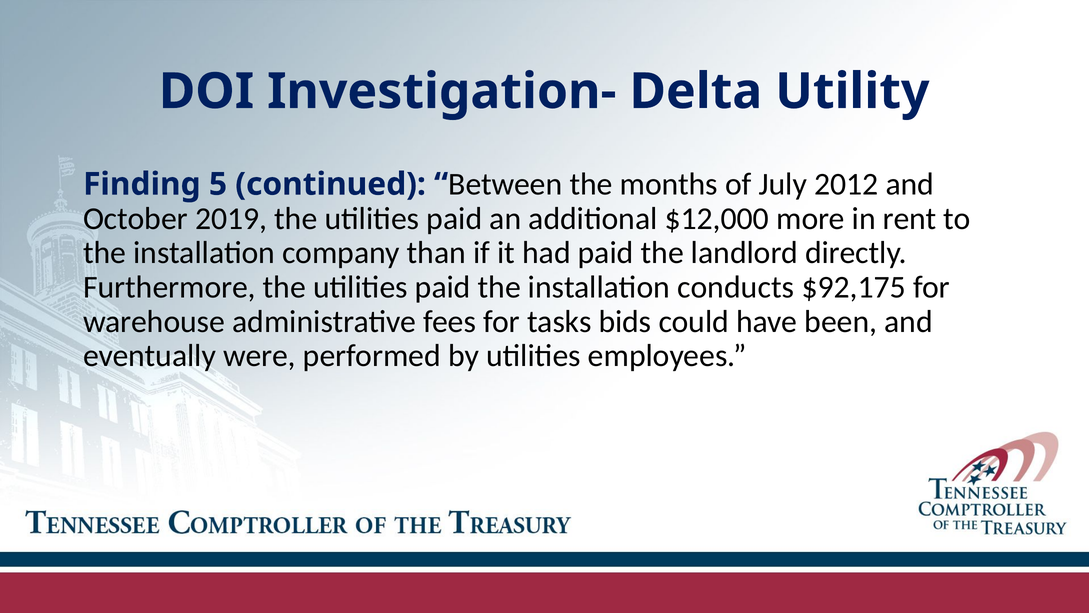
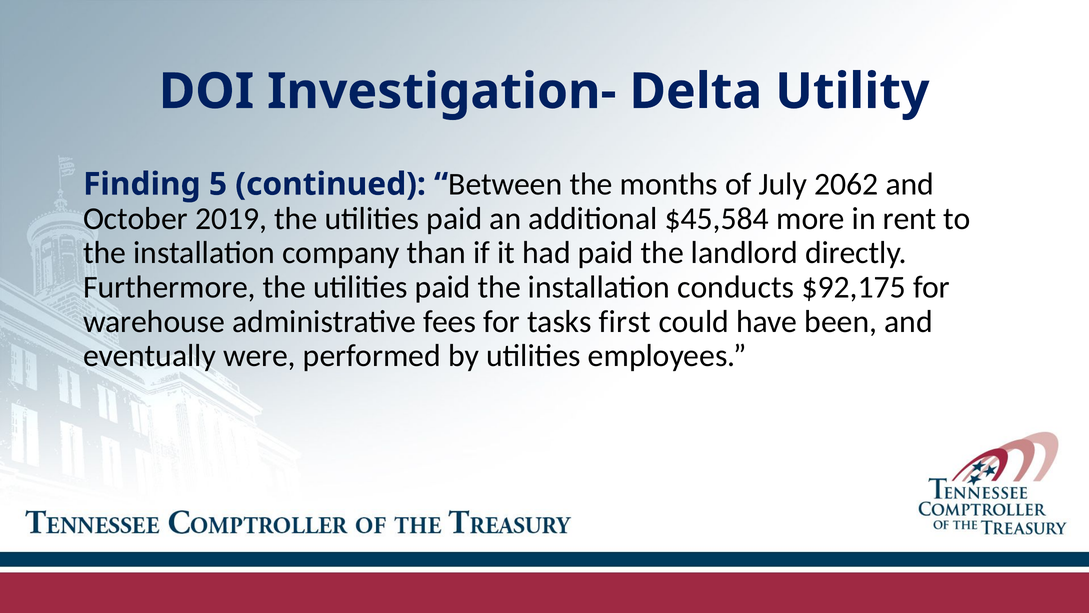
2012: 2012 -> 2062 (846, 184)
$12,000: $12,000 -> $45,584 (717, 218)
bids: bids -> first (625, 321)
